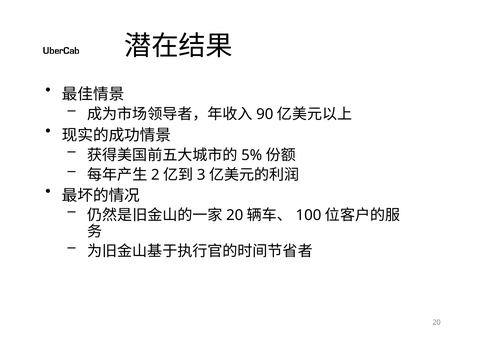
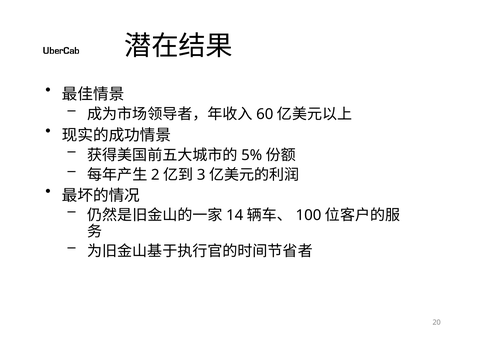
90: 90 -> 60 (265, 115)
20: 20 -> 14 (235, 216)
